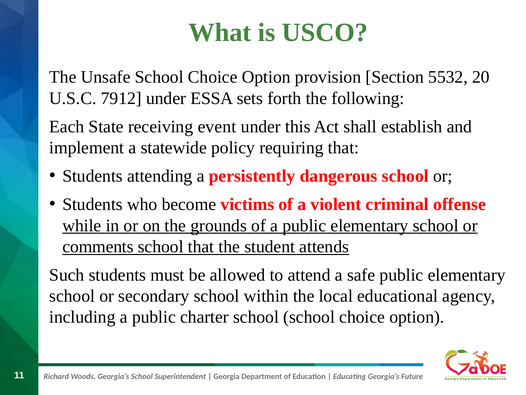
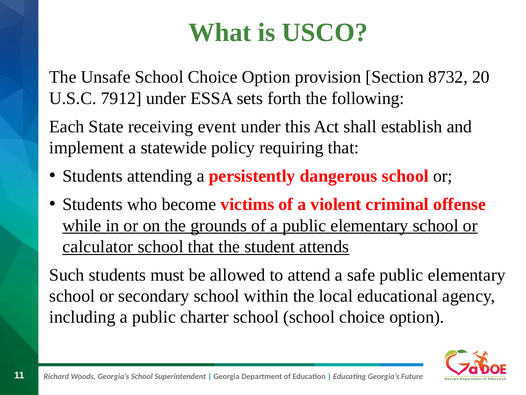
5532: 5532 -> 8732 (448, 77)
comments: comments -> calculator (98, 246)
